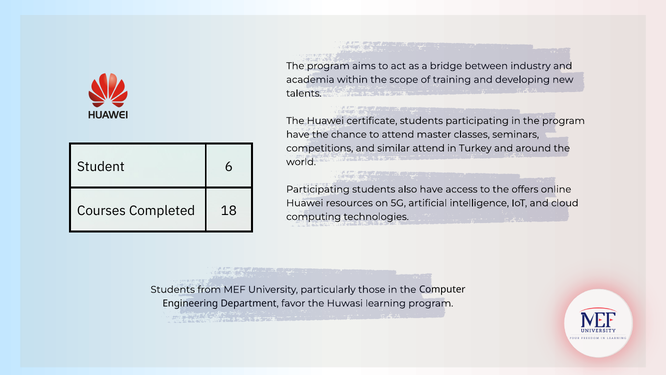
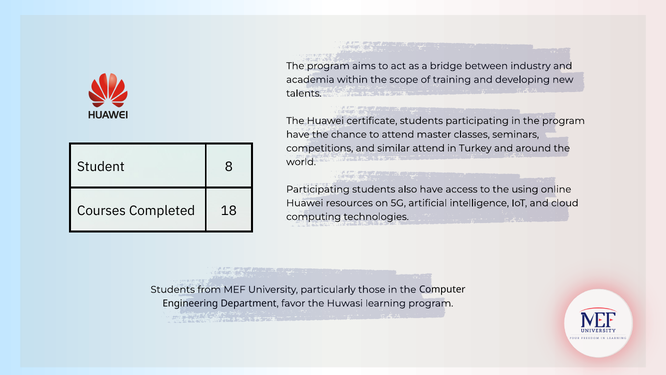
6: 6 -> 8 (229, 166)
offers: offers -> using (525, 189)
